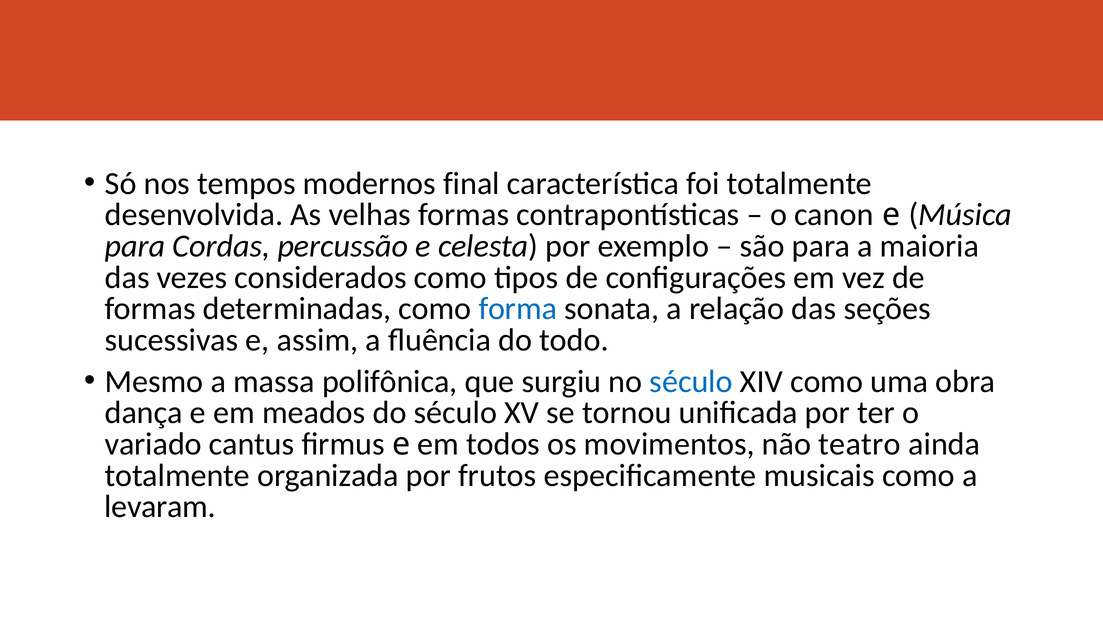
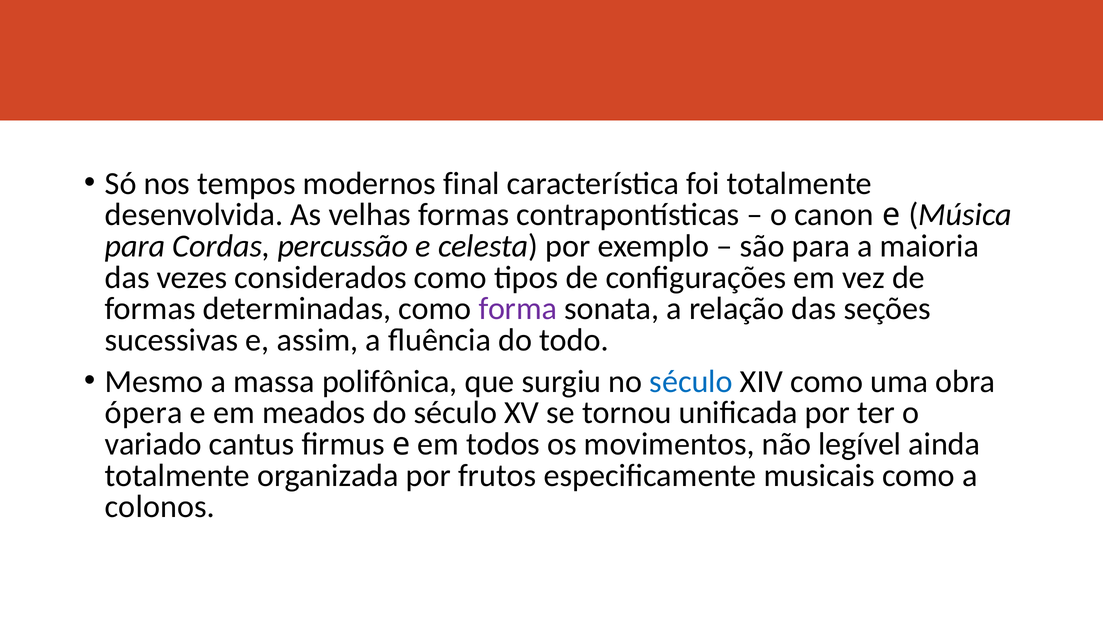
forma colour: blue -> purple (518, 309)
dança: dança -> ópera (144, 413)
teatro: teatro -> legível (860, 444)
levaram: levaram -> colonos (160, 507)
